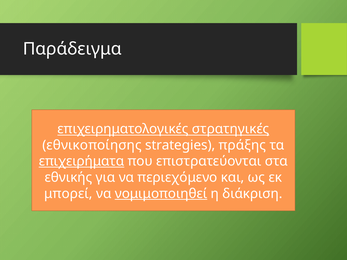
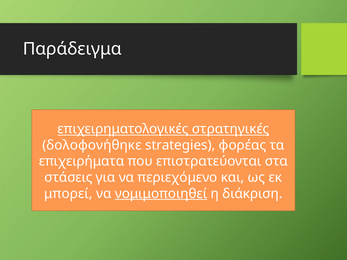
εθνικοποίησης: εθνικοποίησης -> δολοφονήθηκε (92, 145)
πράξης: πράξης -> φορέας (242, 145)
επιχειρήματα underline: present -> none (82, 161)
εθνικής: εθνικής -> στάσεις (68, 178)
